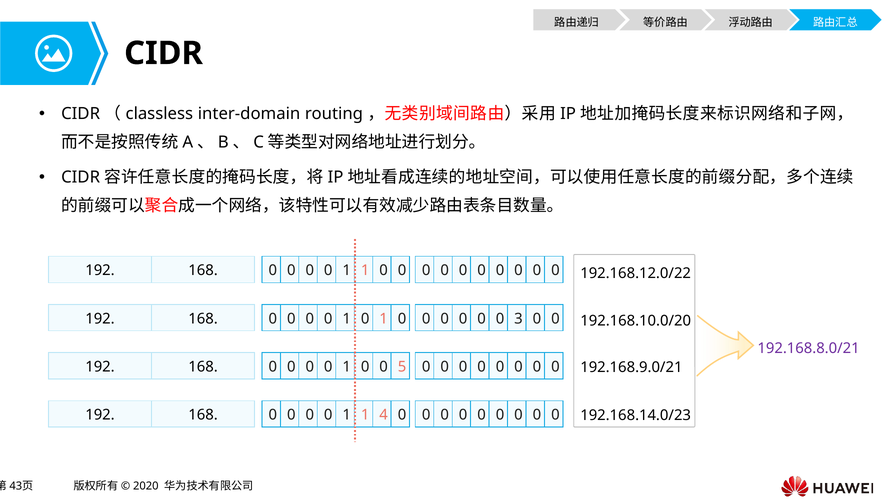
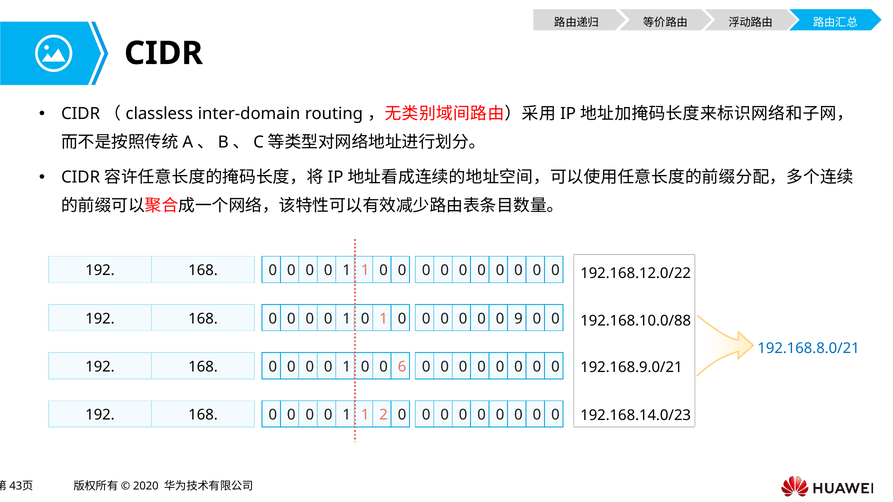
3: 3 -> 9 (518, 319)
192.168.10.0/20: 192.168.10.0/20 -> 192.168.10.0/88 (636, 321)
192.168.8.0/21 colour: purple -> blue (809, 349)
5: 5 -> 6 (402, 367)
4: 4 -> 2 (384, 415)
